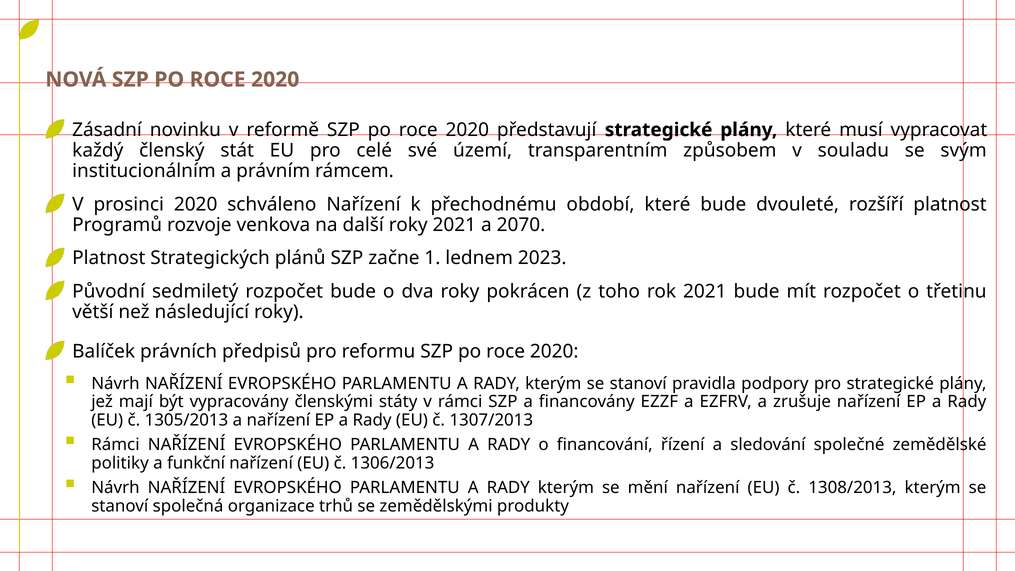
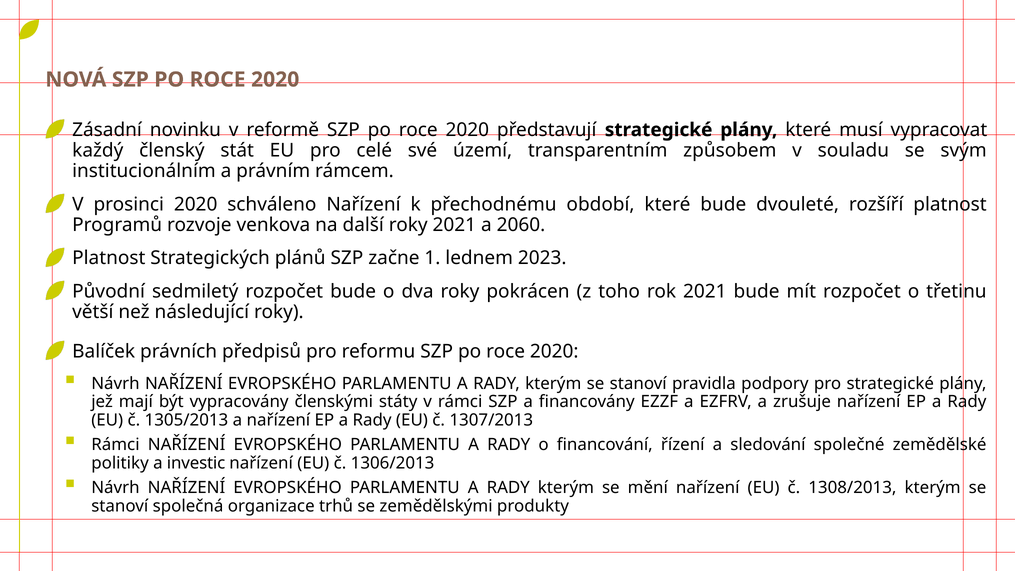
2070: 2070 -> 2060 (521, 225)
funkční: funkční -> investic (196, 463)
